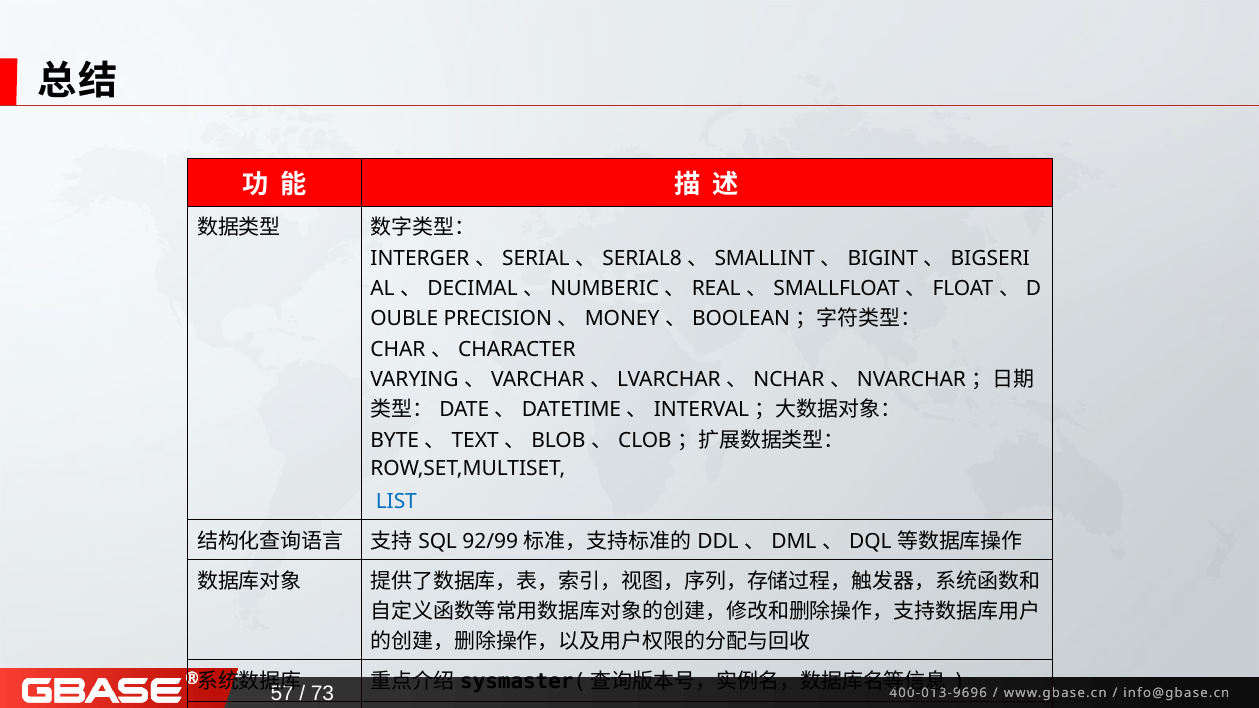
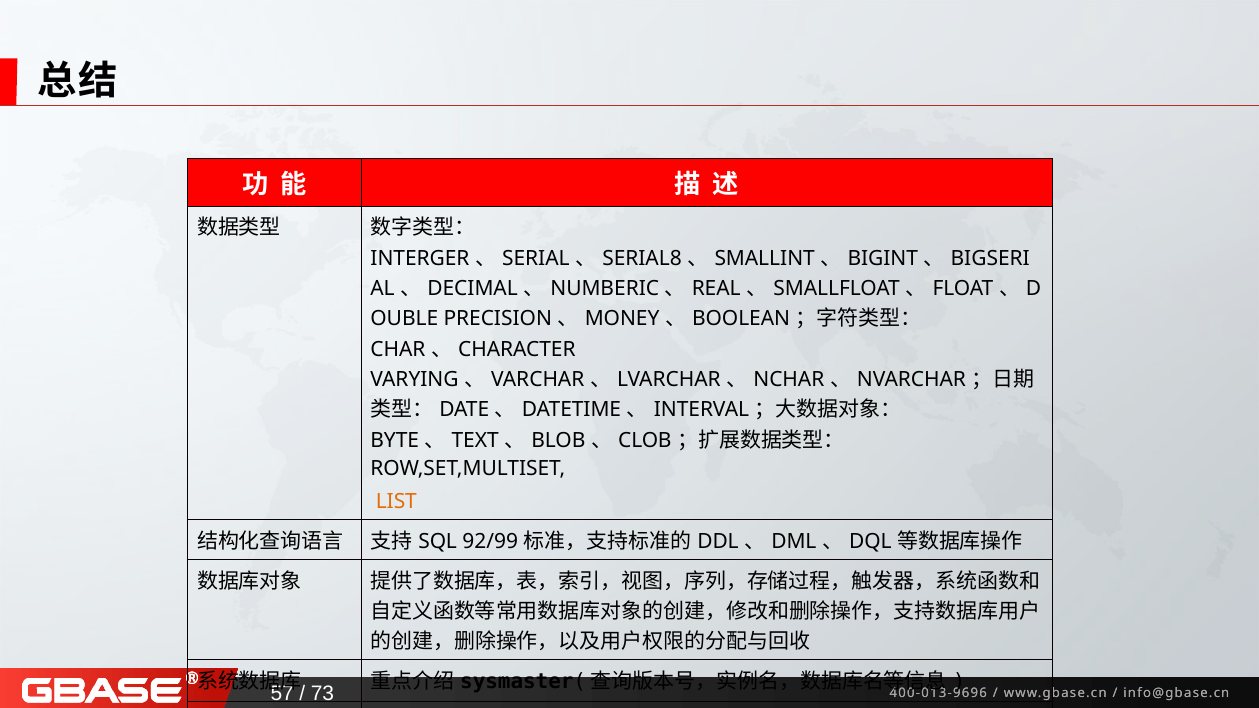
LIST colour: blue -> orange (396, 502)
